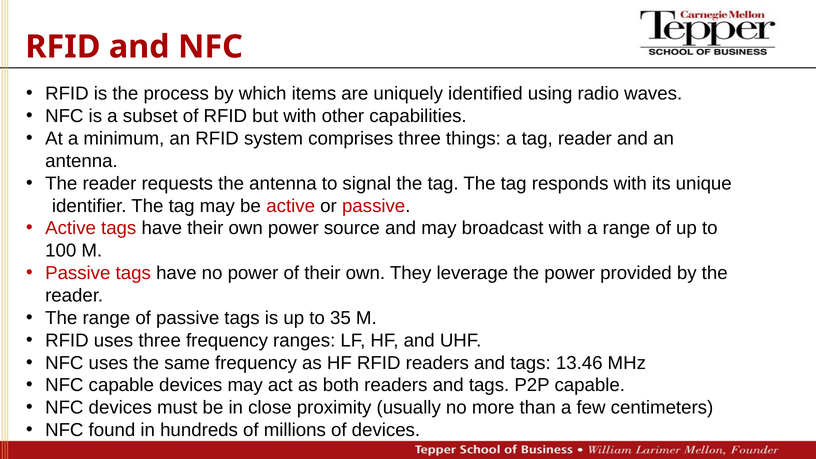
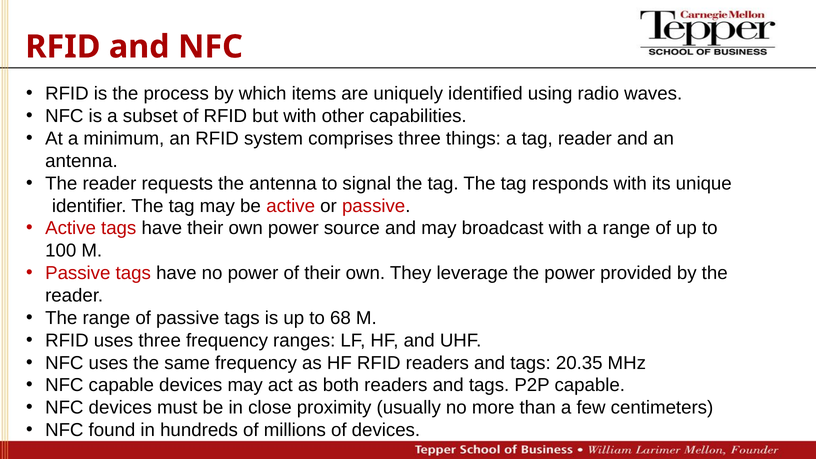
35: 35 -> 68 (340, 318)
13.46: 13.46 -> 20.35 (579, 363)
